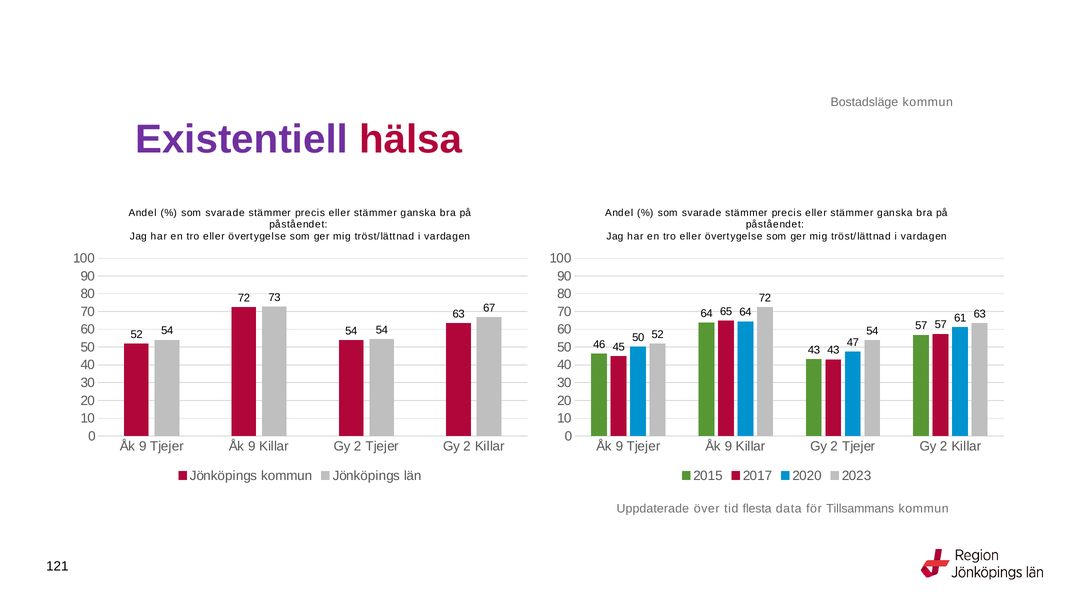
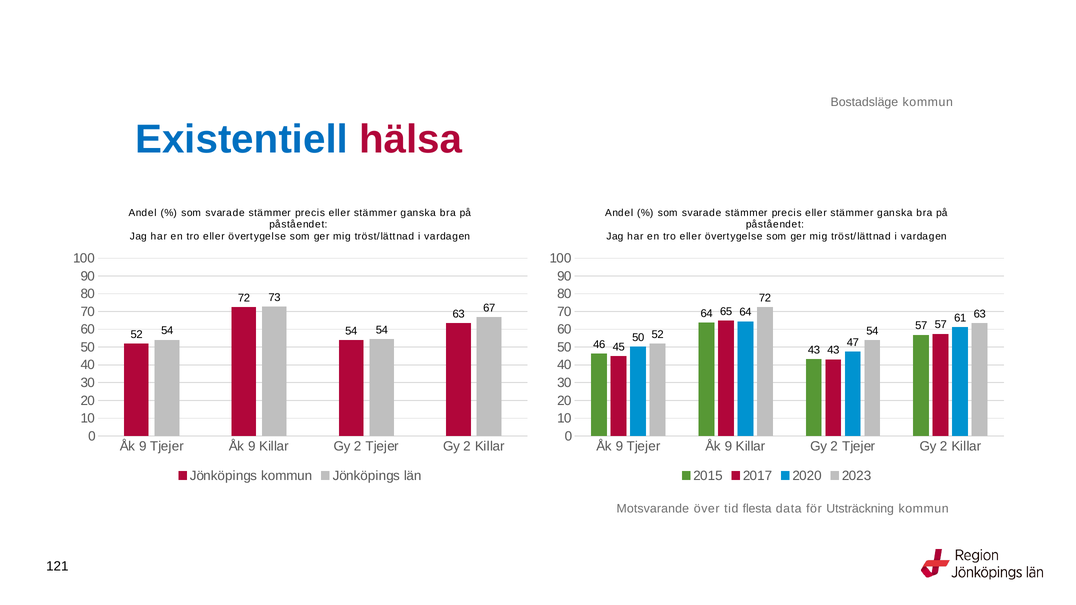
Existentiell colour: purple -> blue (242, 139)
Uppdaterade: Uppdaterade -> Motsvarande (653, 509)
Tillsammans: Tillsammans -> Utsträckning (860, 509)
